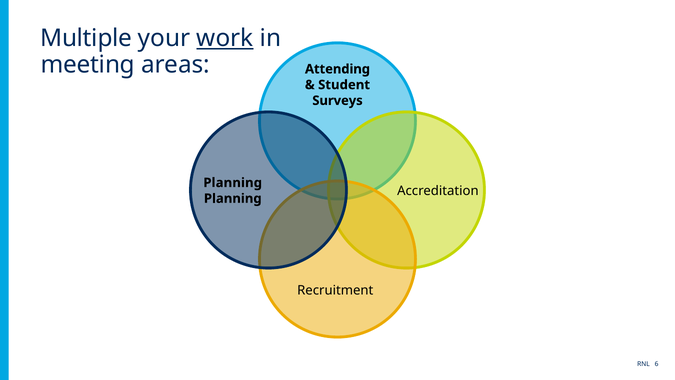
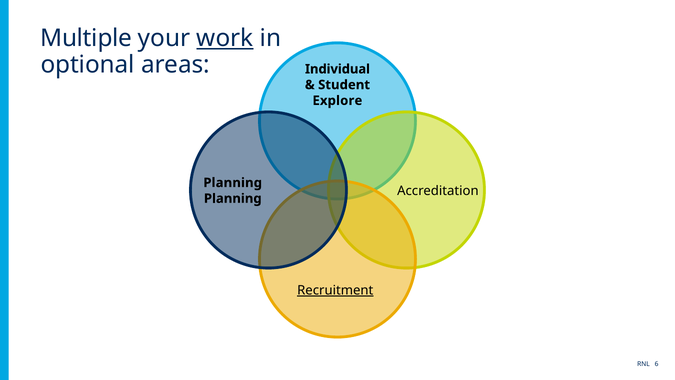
meeting: meeting -> optional (88, 64)
Attending: Attending -> Individual (337, 69)
Surveys: Surveys -> Explore (337, 101)
Recruitment underline: none -> present (335, 290)
